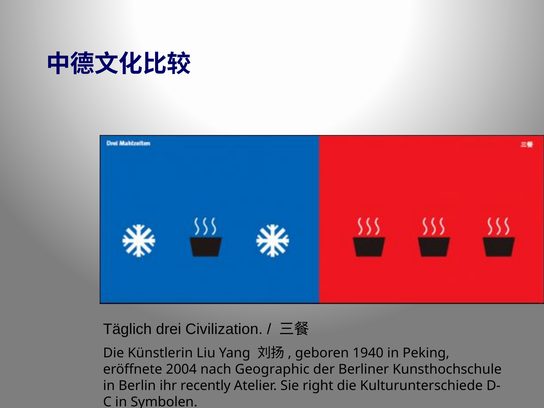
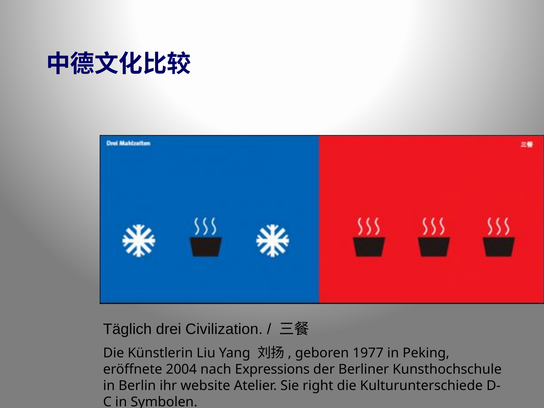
1940: 1940 -> 1977 (368, 353)
Geographic: Geographic -> Expressions (272, 369)
recently: recently -> website (205, 386)
